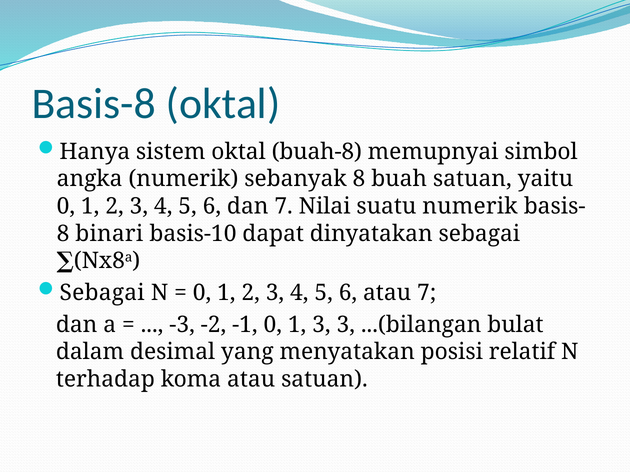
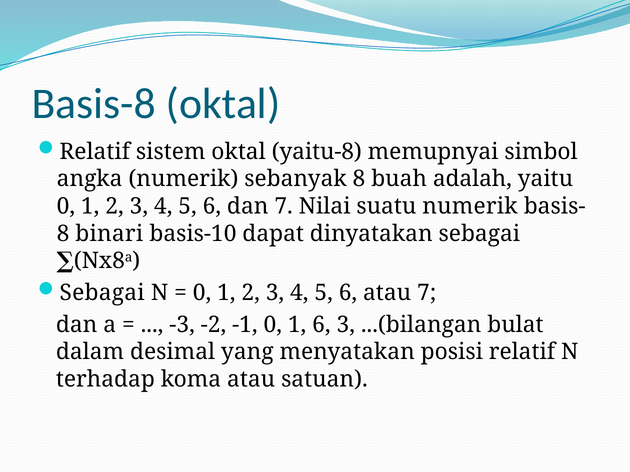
Hanya: Hanya -> Relatif (95, 152)
buah-8: buah-8 -> yaitu-8 (317, 152)
buah satuan: satuan -> adalah (472, 179)
1 3: 3 -> 6 (321, 325)
